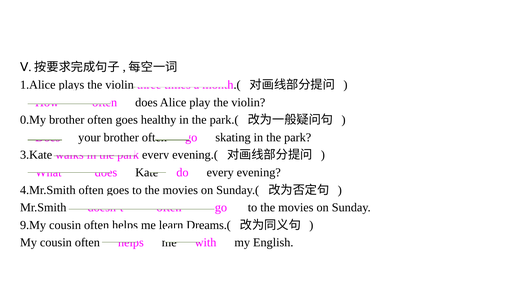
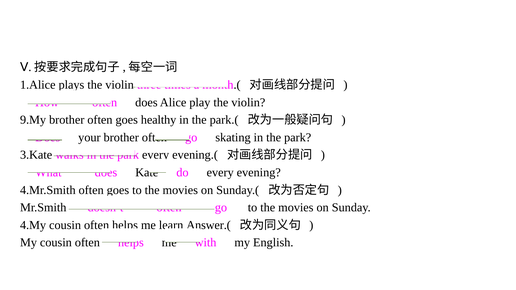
0.My: 0.My -> 9.My (33, 120)
9.My: 9.My -> 4.My (33, 225)
Dreams.(: Dreams.( -> Answer.( (209, 225)
